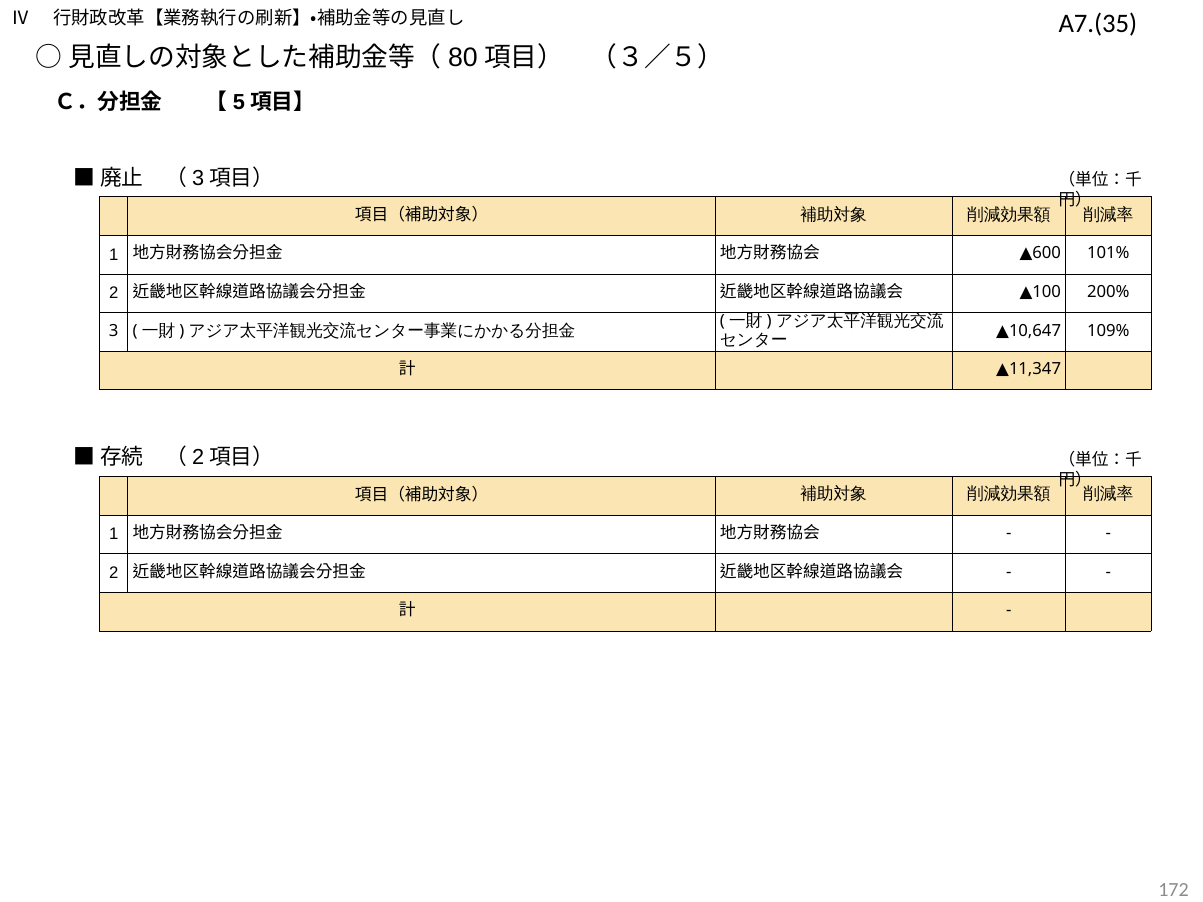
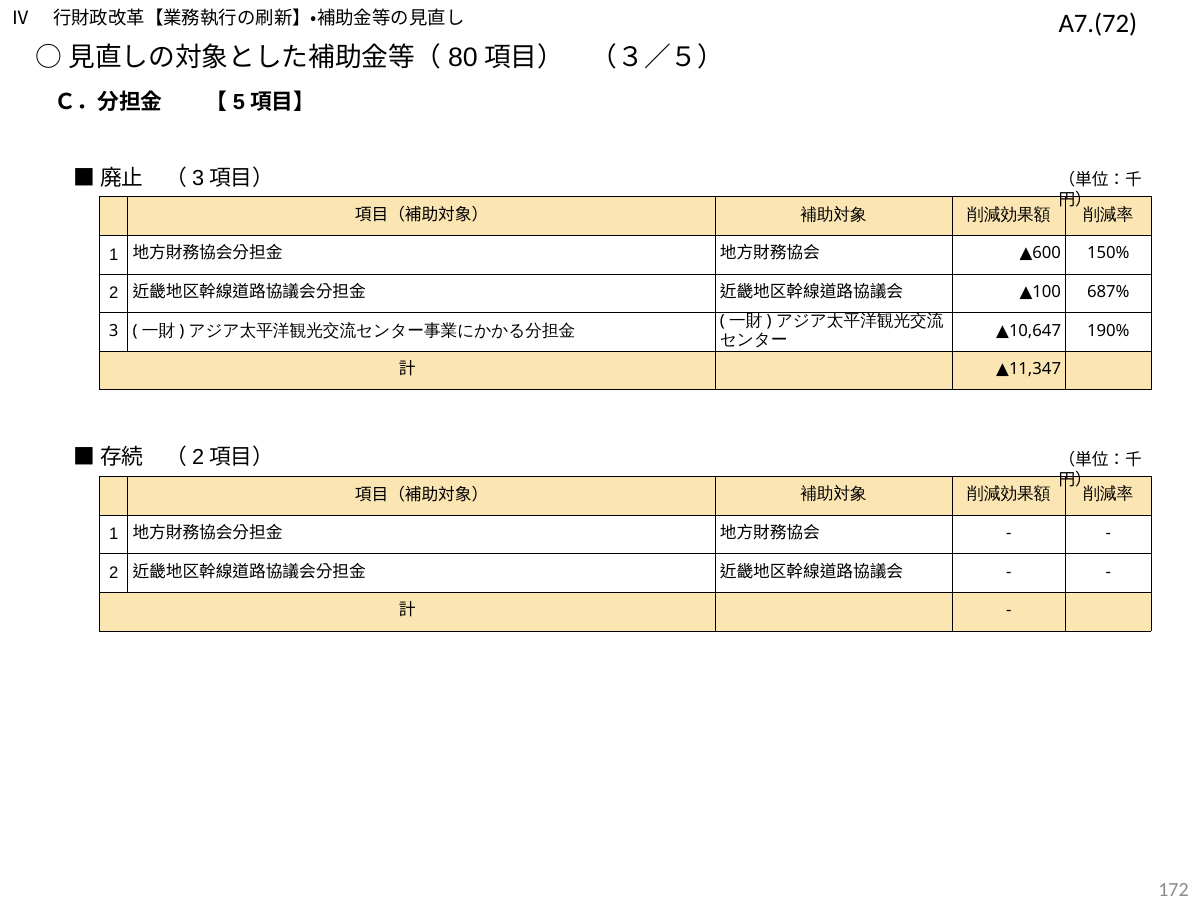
A7.(35: A7.(35 -> A7.(72 (1098, 24)
101%: 101% -> 150% (1108, 254)
200%: 200% -> 687% (1108, 292)
109%: 109% -> 190% (1108, 331)
